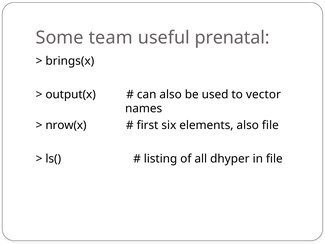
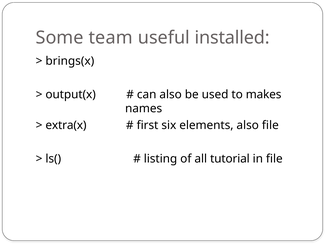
prenatal: prenatal -> installed (232, 38)
vector: vector -> makes (264, 94)
nrow(x: nrow(x -> extra(x (66, 125)
dhyper: dhyper -> tutorial (230, 158)
